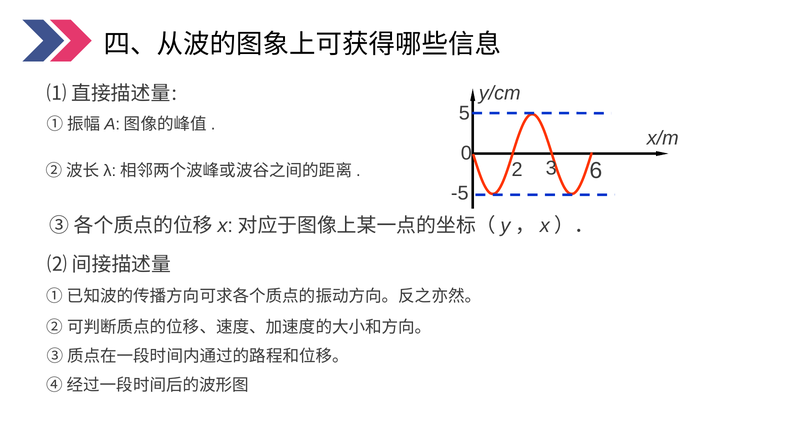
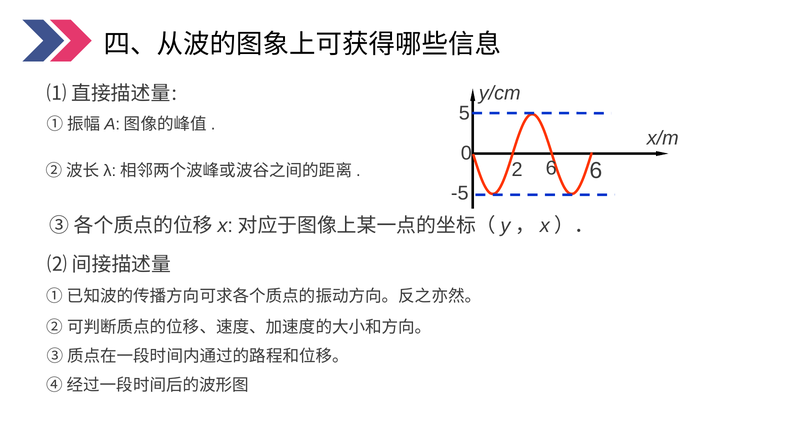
2 3: 3 -> 6 (551, 168)
